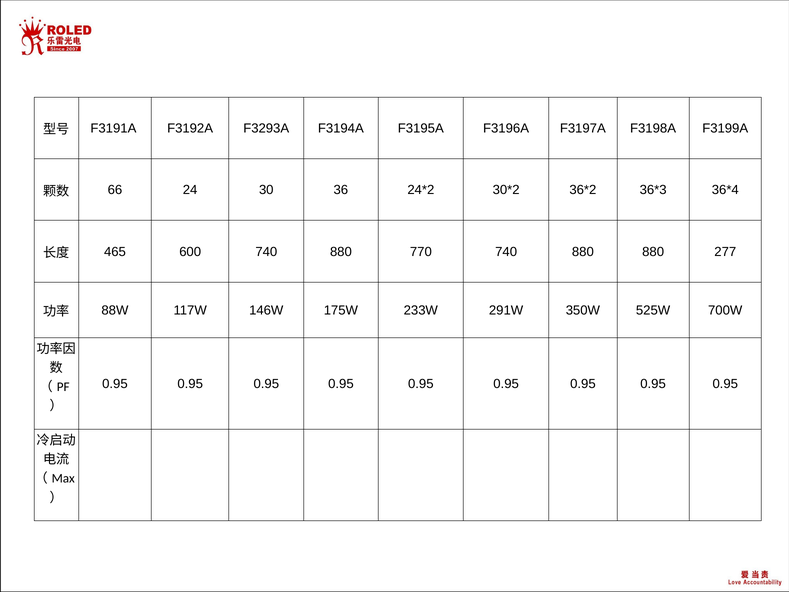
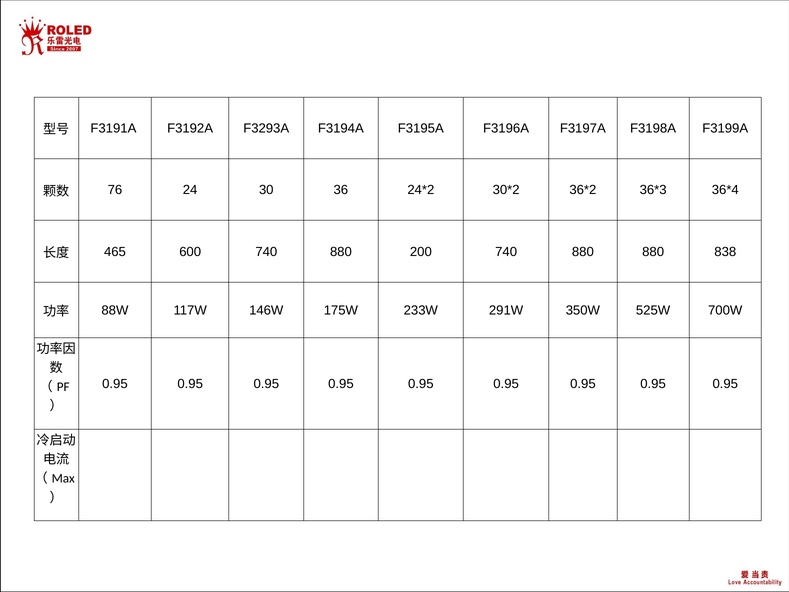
66: 66 -> 76 (115, 190)
770: 770 -> 200 (421, 252)
277: 277 -> 838 (725, 252)
